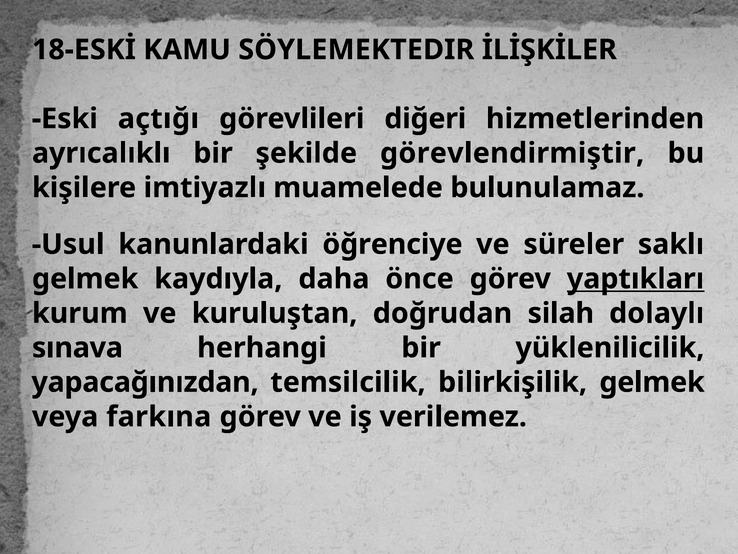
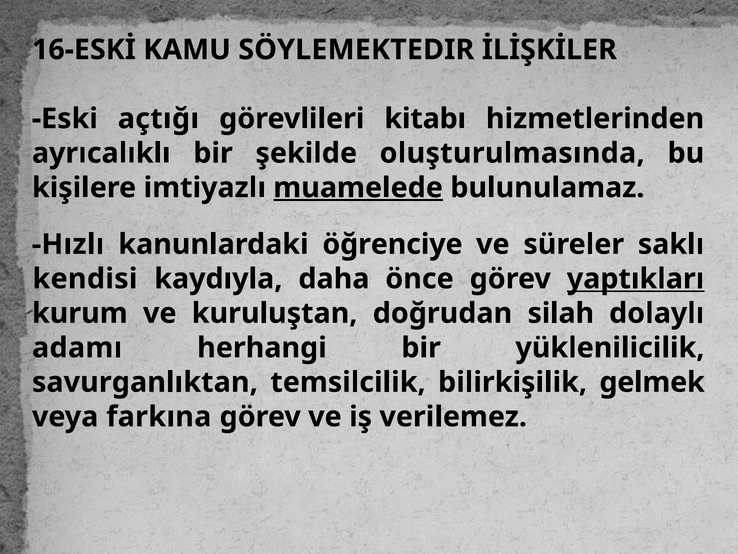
18-ESKİ: 18-ESKİ -> 16-ESKİ (84, 50)
diğeri: diğeri -> kitabı (425, 119)
görevlendirmiştir: görevlendirmiştir -> oluşturulmasında (512, 153)
muamelede underline: none -> present (358, 188)
Usul: Usul -> Hızlı (68, 244)
gelmek: gelmek -> kendisi (85, 279)
sınava: sınava -> adamı (77, 347)
yapacağınızdan: yapacağınızdan -> savurganlıktan (145, 382)
